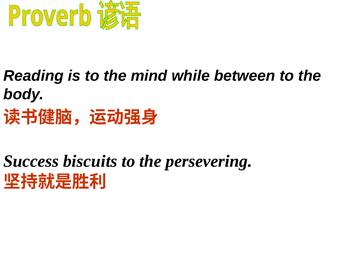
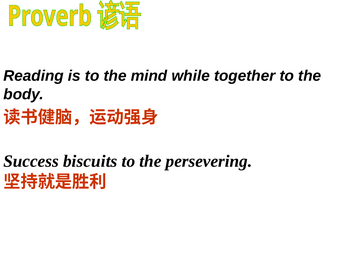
between: between -> together (245, 76)
